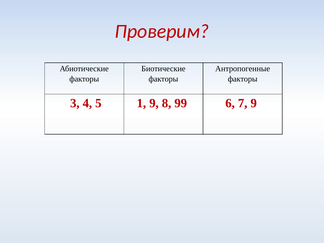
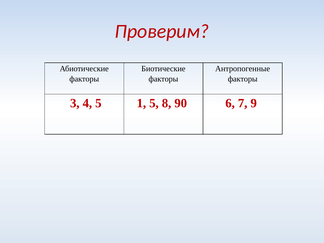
1 9: 9 -> 5 (154, 103)
99: 99 -> 90 (181, 103)
